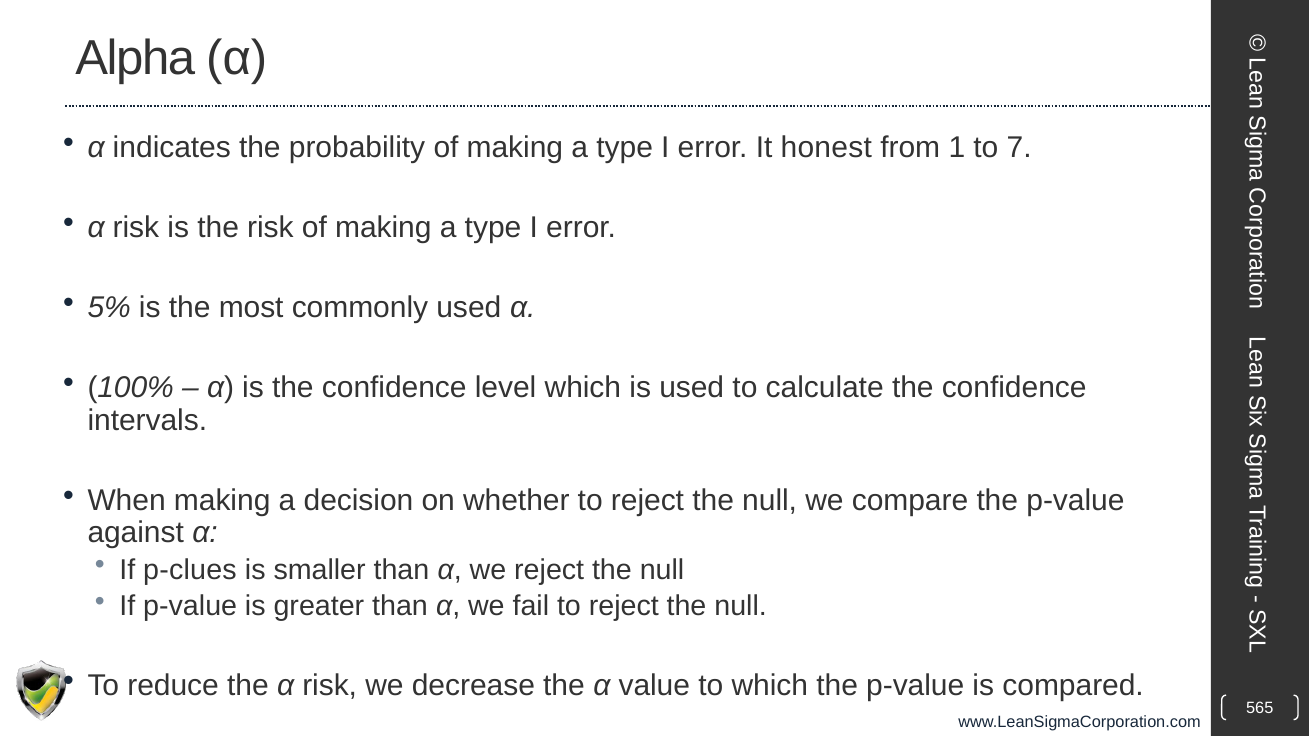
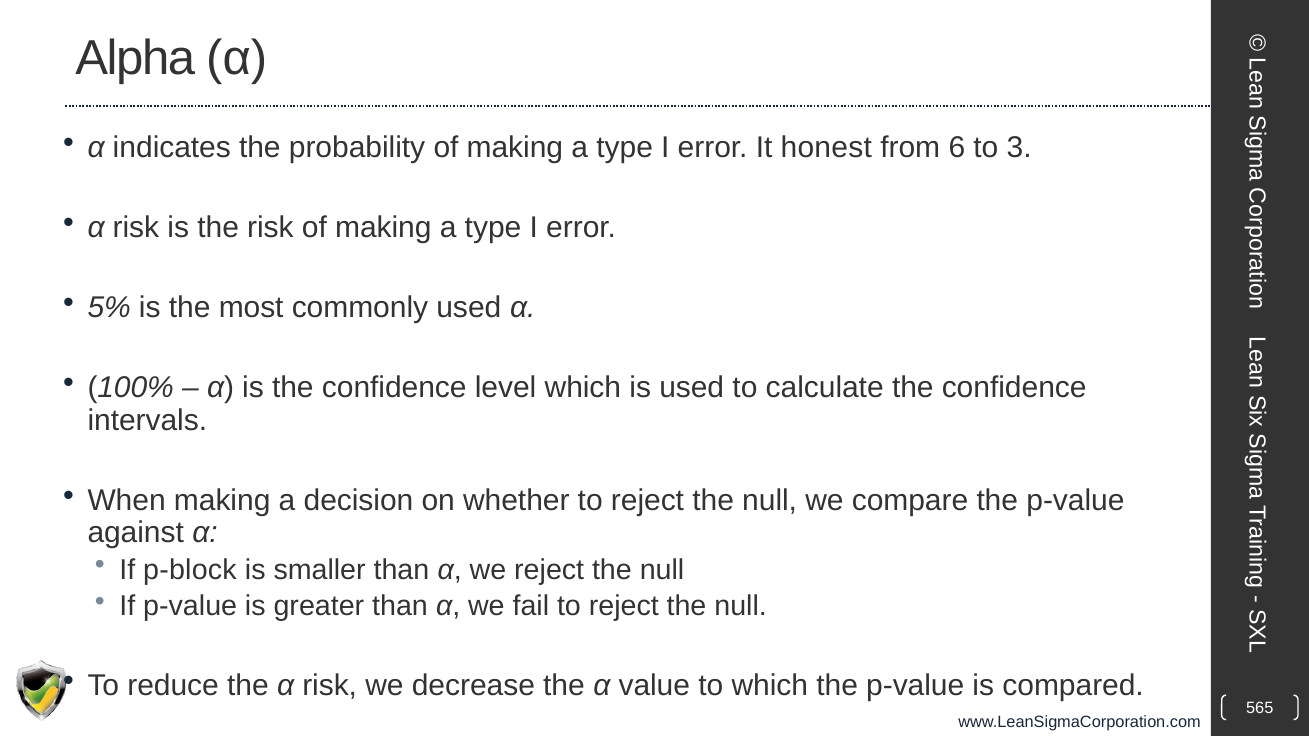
1: 1 -> 6 (957, 148)
7: 7 -> 3 (1019, 148)
p-clues: p-clues -> p-block (190, 570)
